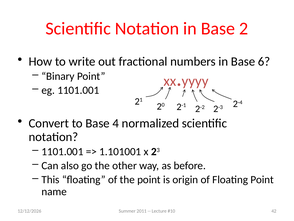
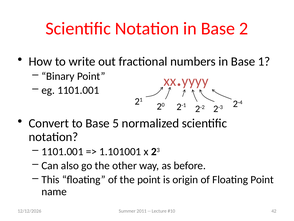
6: 6 -> 1 (264, 61)
4: 4 -> 5 (116, 123)
